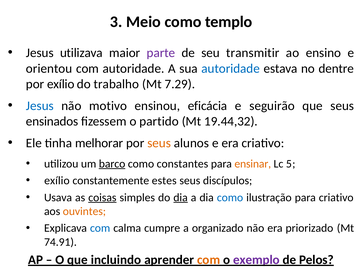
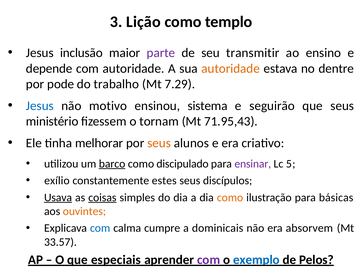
Meio: Meio -> Lição (143, 22)
utilizava: utilizava -> inclusão (81, 53)
orientou: orientou -> depende (49, 69)
autoridade colour: blue -> orange (231, 69)
por exílio: exílio -> pode (61, 84)
eficácia: eficácia -> sistema (208, 106)
ensinados: ensinados -> ministério (52, 122)
partido: partido -> tornam (159, 122)
19.44,32: 19.44,32 -> 71.95,43 (231, 122)
constantes: constantes -> discipulado (183, 164)
ensinar colour: orange -> purple (253, 164)
Usava underline: none -> present (58, 198)
dia underline: present -> none (181, 198)
como colour: blue -> orange (230, 198)
para criativo: criativo -> básicas (336, 198)
organizado: organizado -> dominicais (218, 229)
priorizado: priorizado -> absorvem (309, 229)
74.91: 74.91 -> 33.57 (60, 242)
incluindo: incluindo -> especiais (116, 260)
com colour: orange -> purple (209, 260)
exemplo colour: purple -> blue (256, 260)
